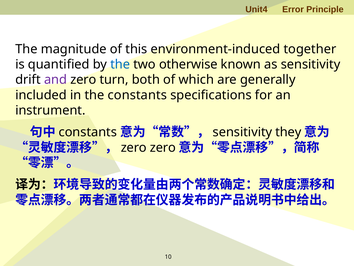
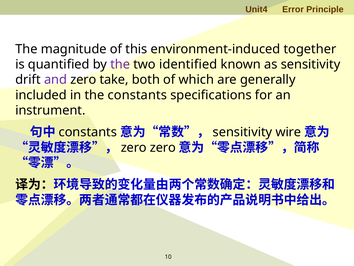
the colour: blue -> purple (120, 64)
otherwise: otherwise -> identified (188, 64)
turn: turn -> take (114, 80)
they: they -> wire (288, 132)
